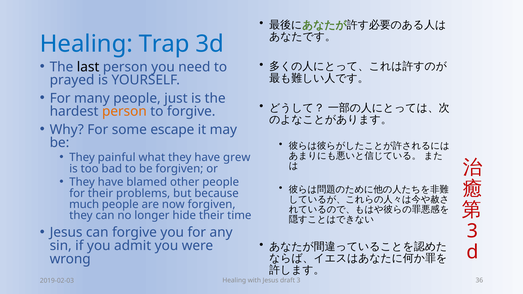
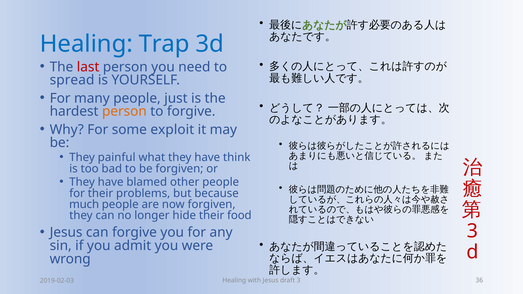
last colour: black -> red (88, 67)
prayed: prayed -> spread (72, 80)
escape: escape -> exploit (172, 130)
grew: grew -> think (237, 158)
time: time -> food (239, 216)
